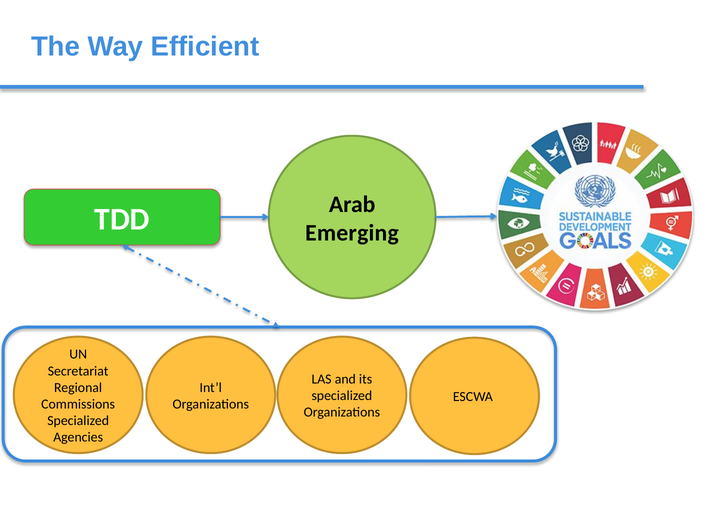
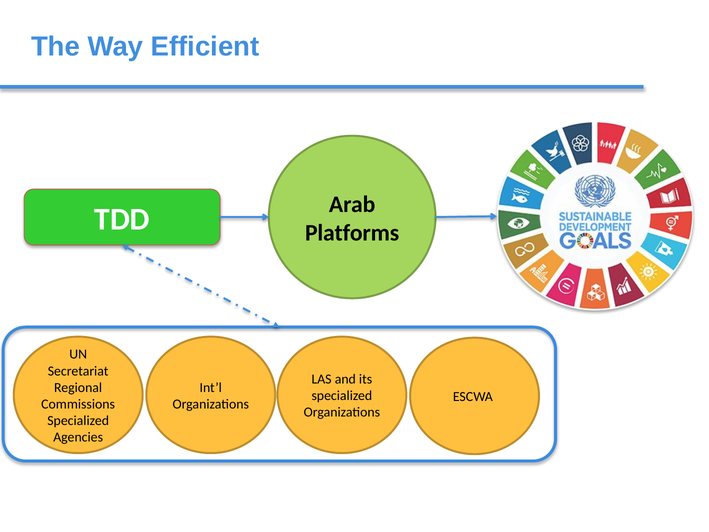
Emerging: Emerging -> Platforms (352, 233)
